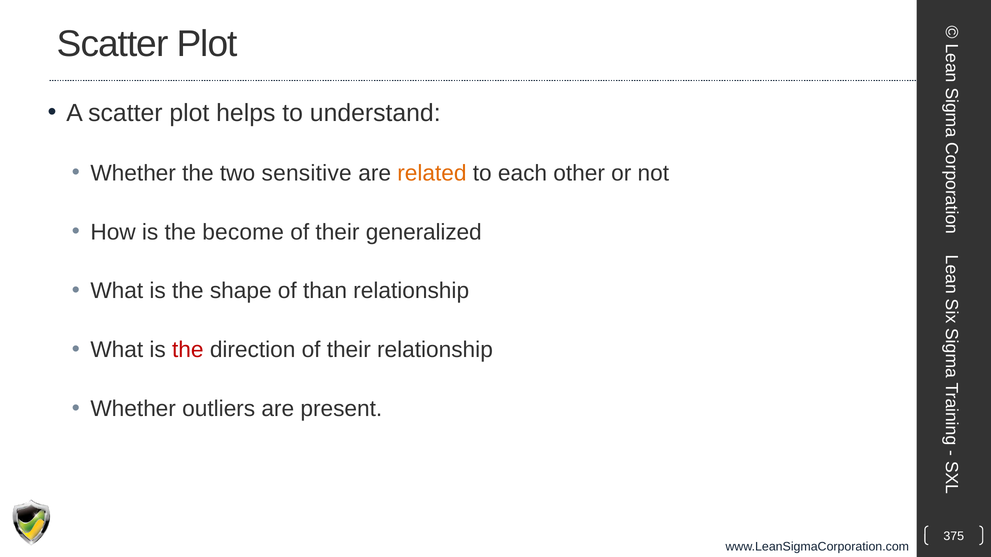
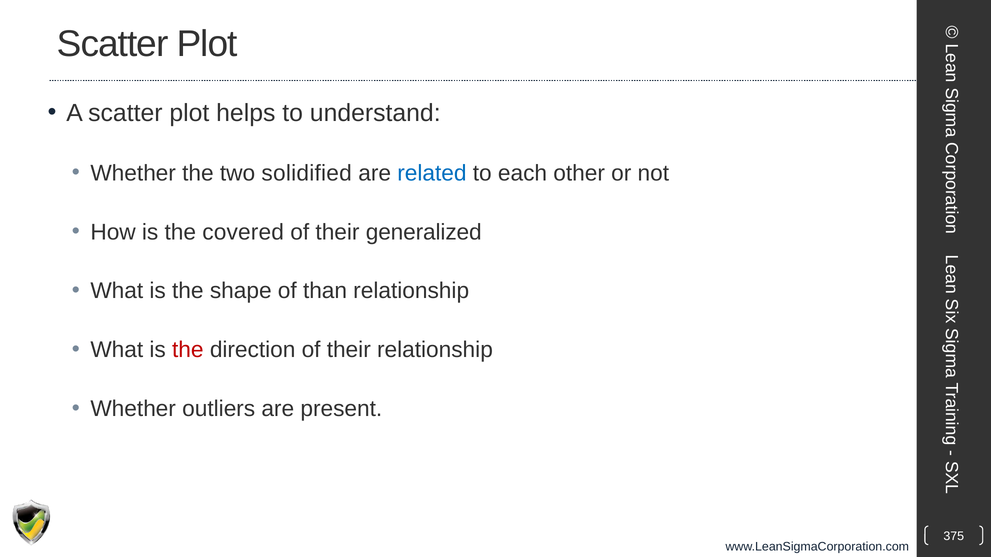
sensitive: sensitive -> solidified (307, 173)
related colour: orange -> blue (432, 173)
become: become -> covered (243, 232)
